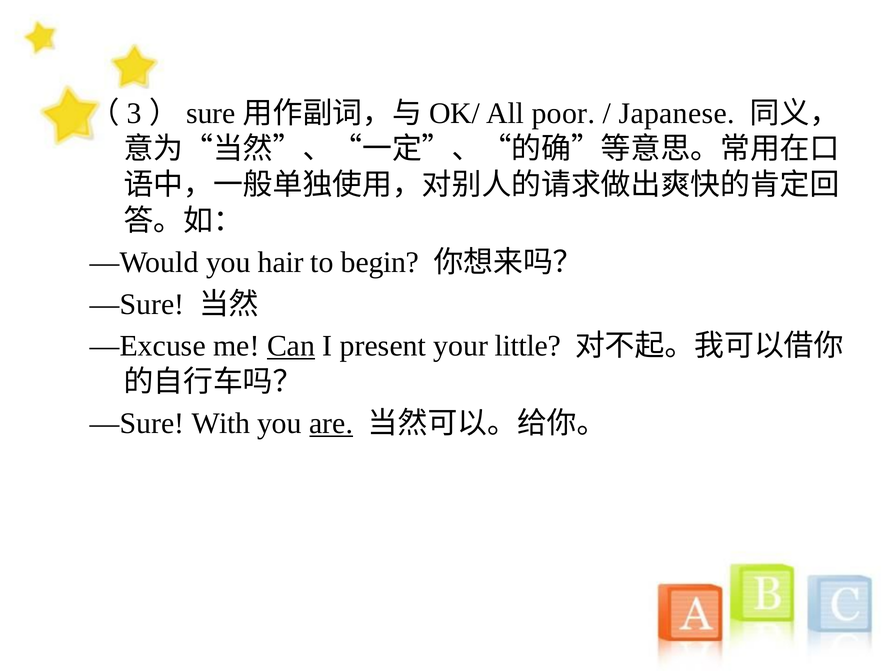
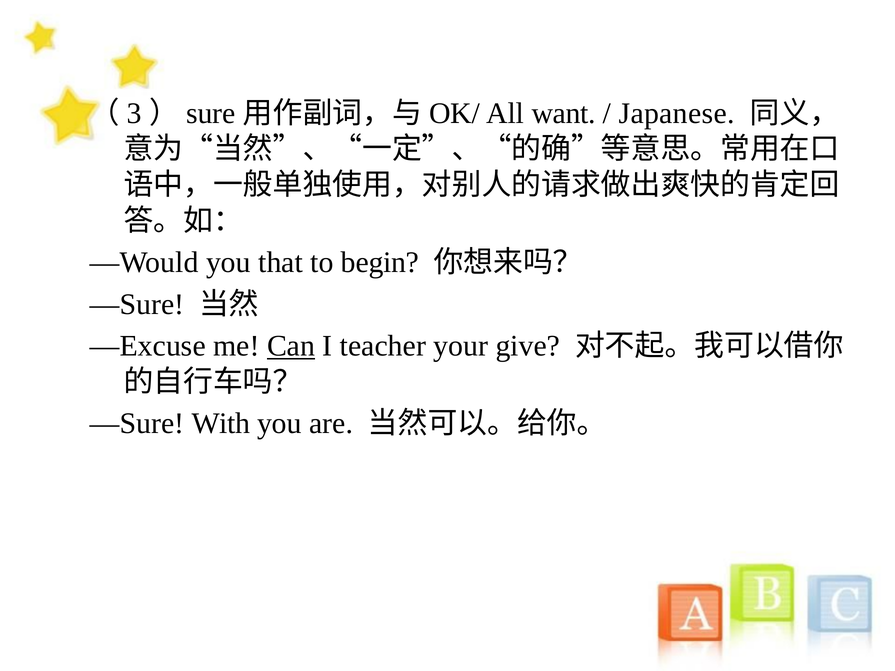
poor: poor -> want (564, 113)
hair: hair -> that (281, 263)
present: present -> teacher (383, 346)
little: little -> give (528, 346)
are underline: present -> none (331, 424)
